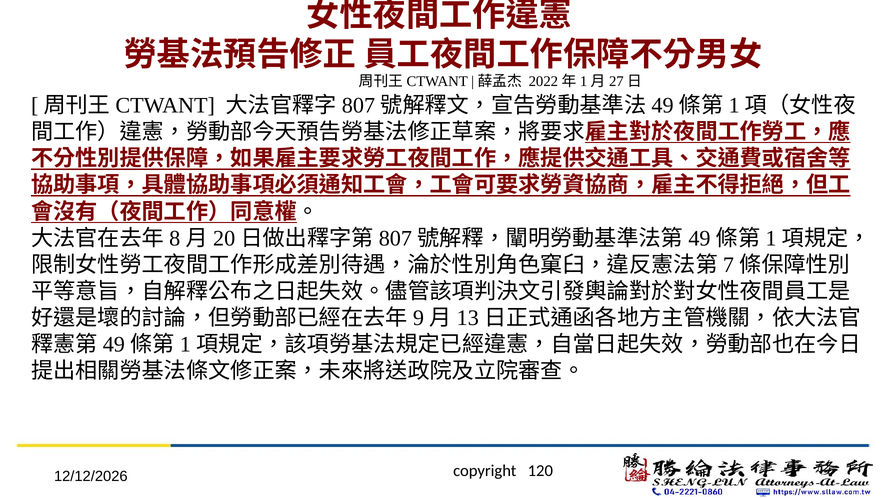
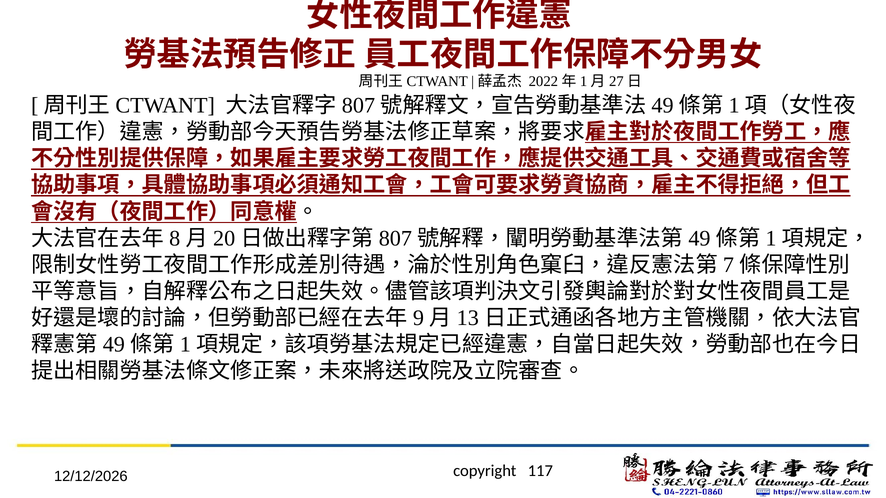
120: 120 -> 117 (540, 471)
